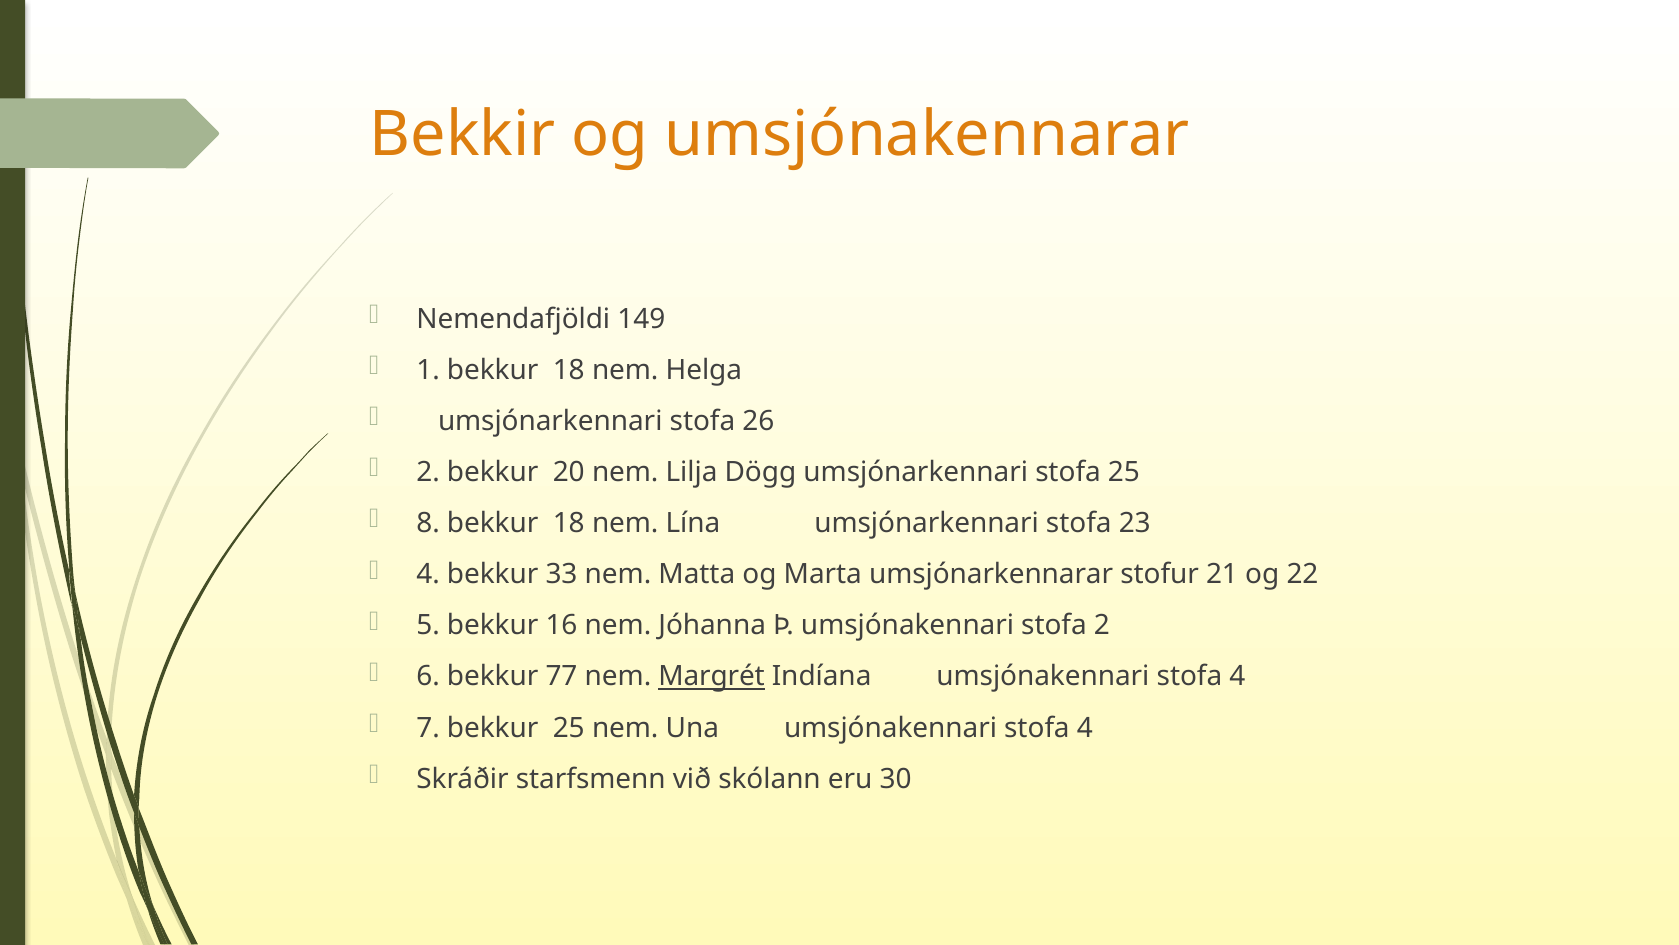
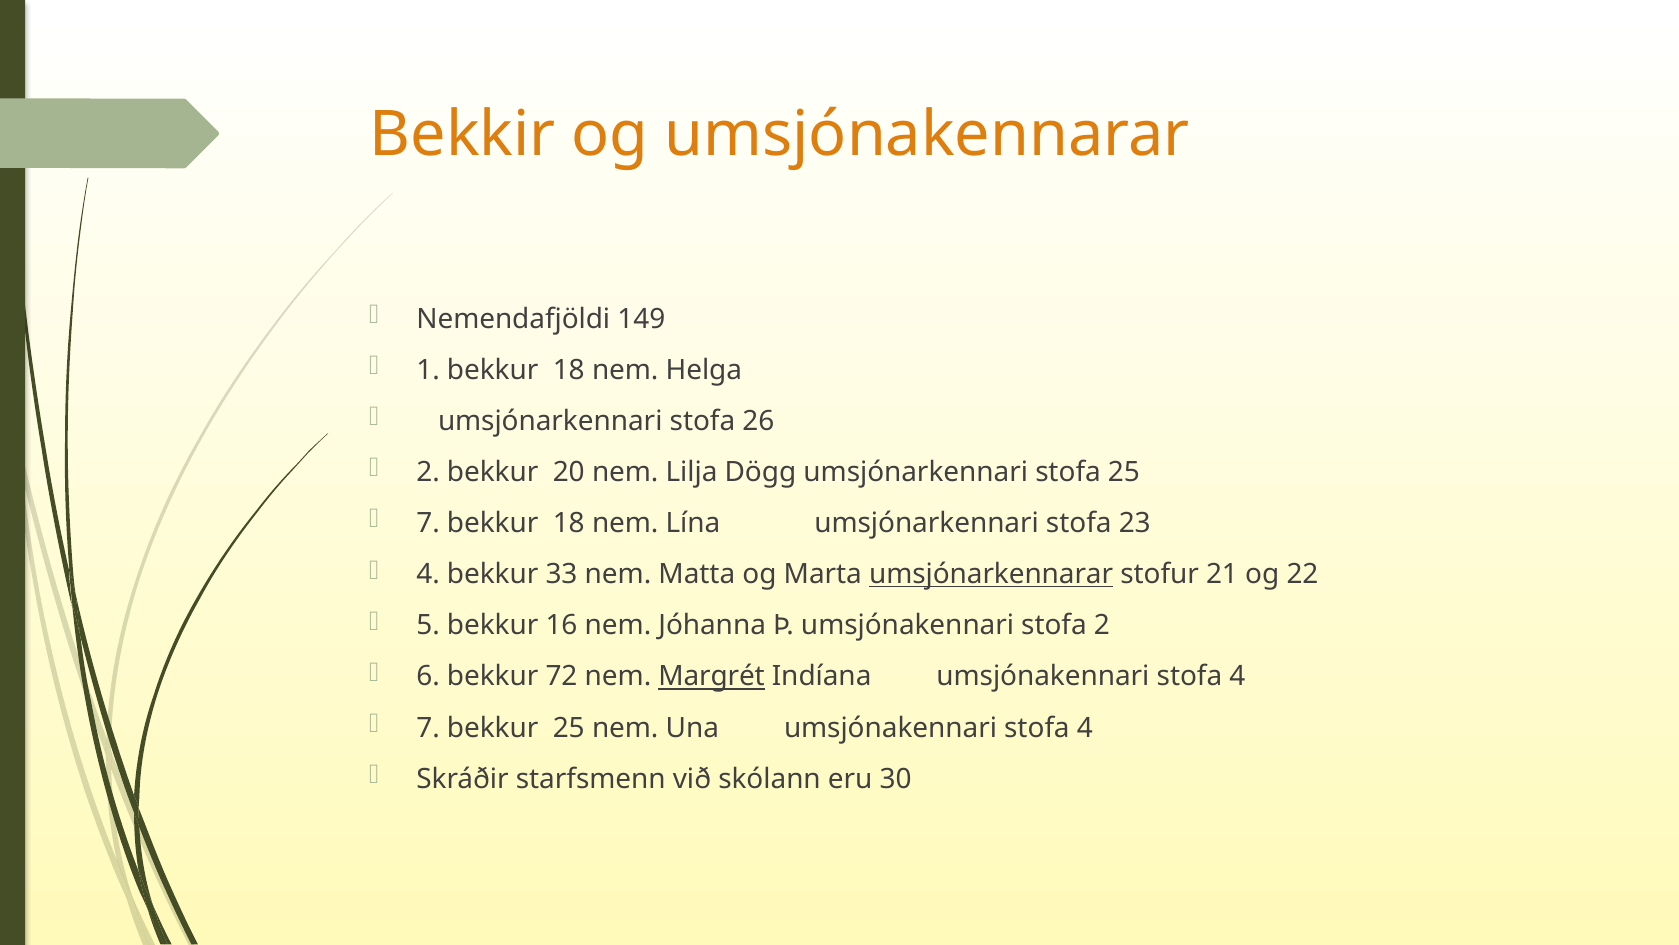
8: 8 -> 7 (428, 523)
umsjónarkennarar underline: none -> present (991, 574)
77: 77 -> 72 (561, 676)
